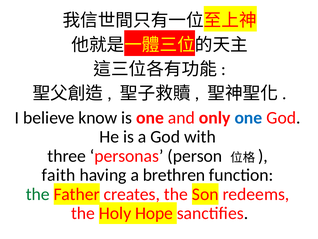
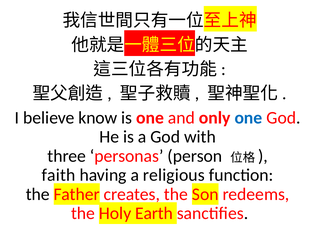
brethren: brethren -> religious (174, 175)
the colour: green -> black (38, 194)
Hope: Hope -> Earth (154, 213)
